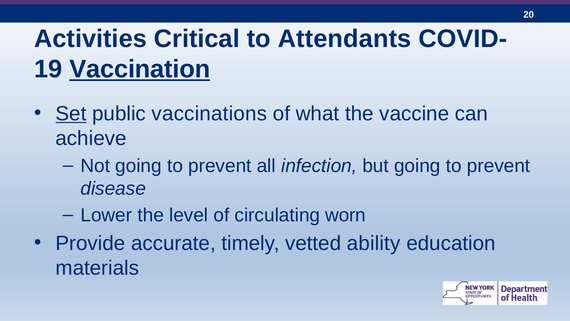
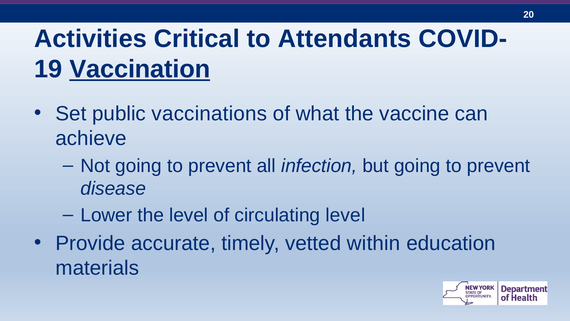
Set underline: present -> none (71, 113)
circulating worn: worn -> level (345, 215)
ability: ability -> within (374, 243)
